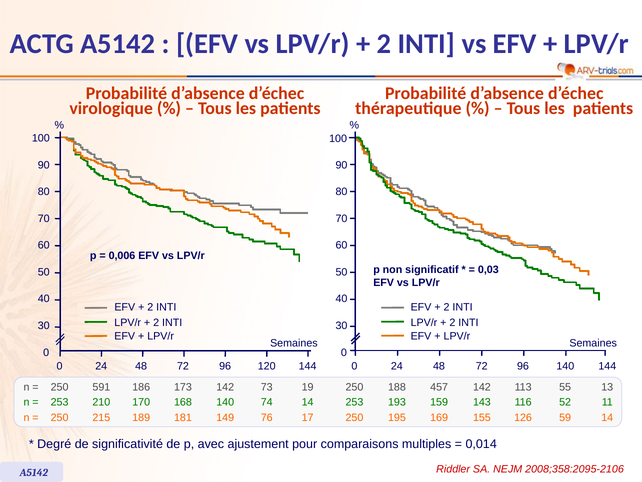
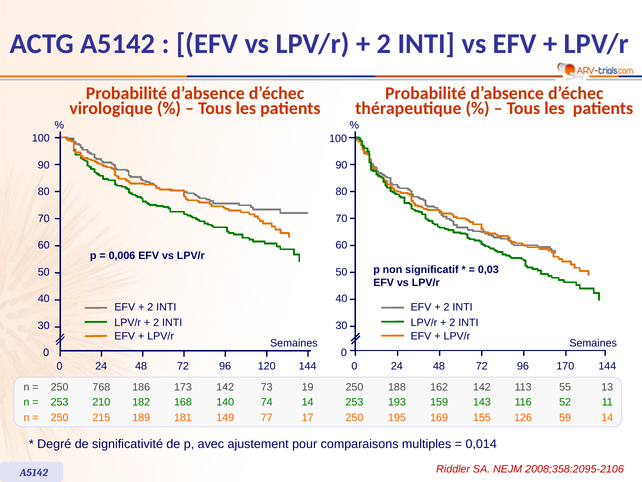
96 140: 140 -> 170 (565, 366)
591: 591 -> 768 (101, 387)
457: 457 -> 162 (439, 387)
170: 170 -> 182 (141, 402)
76: 76 -> 77 (267, 417)
